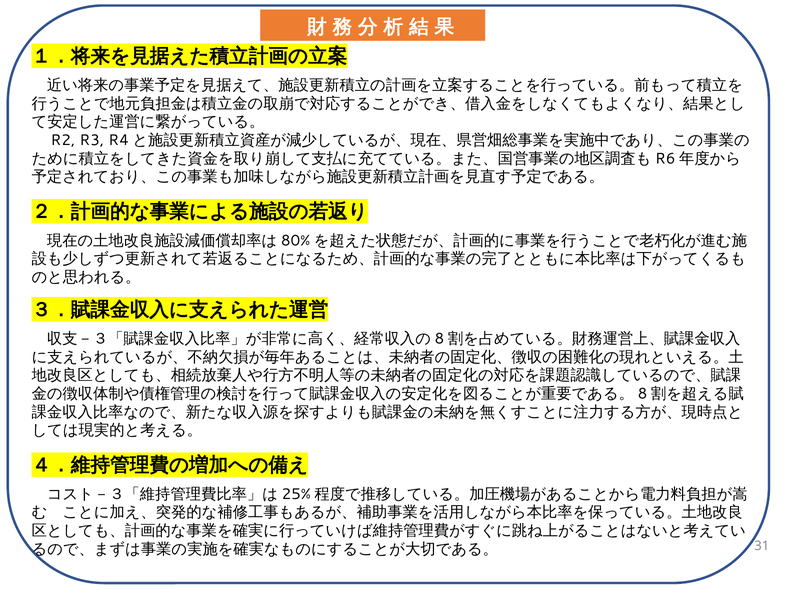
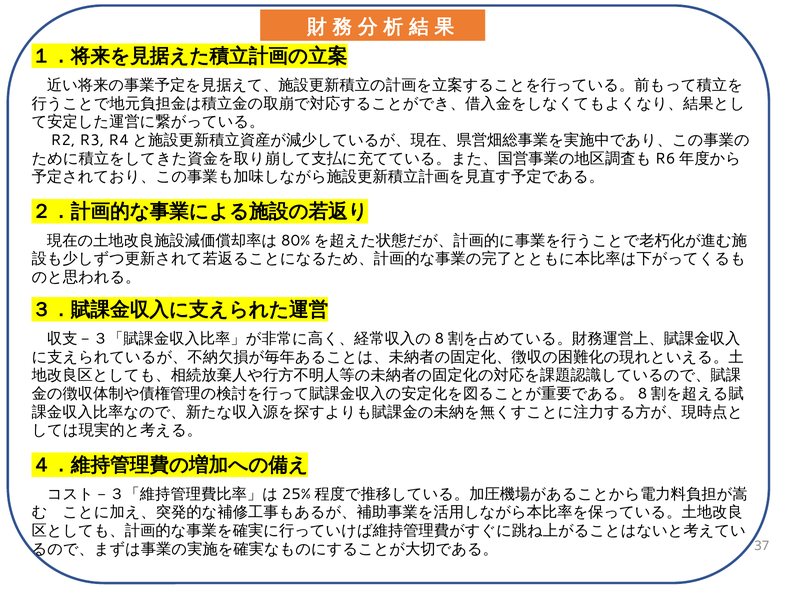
31: 31 -> 37 (762, 545)
